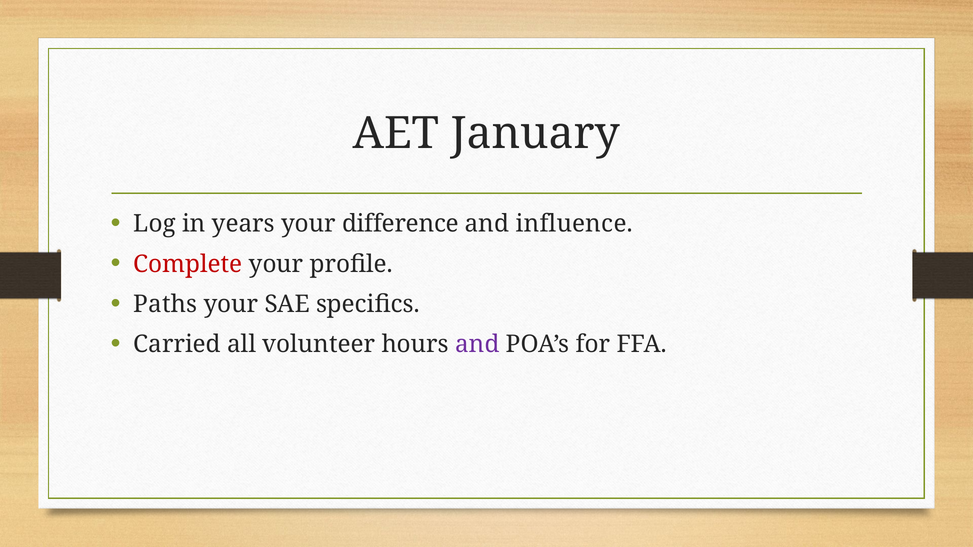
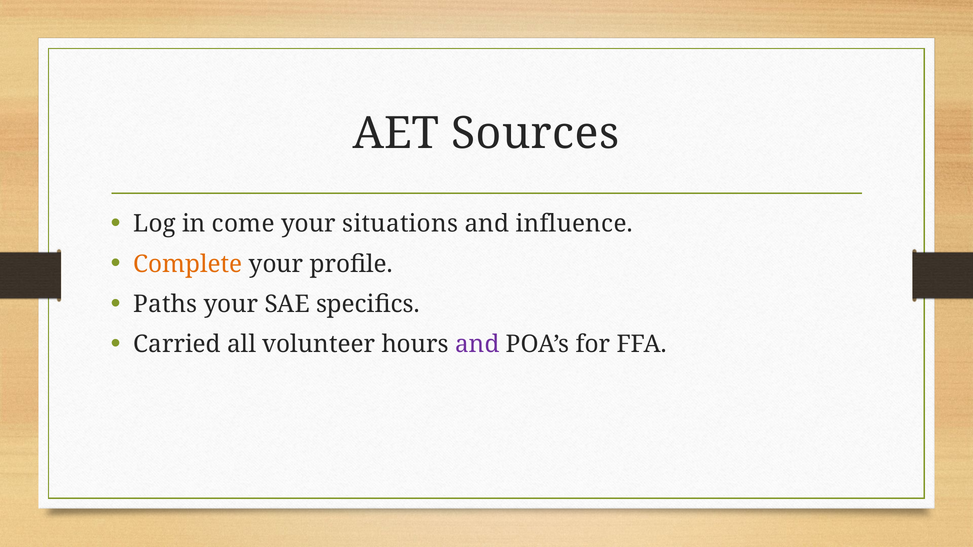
January: January -> Sources (535, 134)
years: years -> come (243, 224)
difference: difference -> situations (400, 224)
Complete colour: red -> orange (188, 264)
